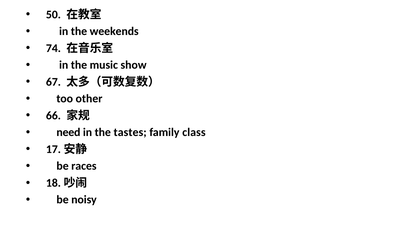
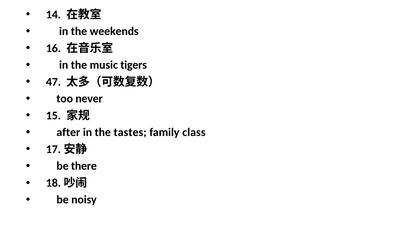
50: 50 -> 14 (53, 14)
74: 74 -> 16 (53, 48)
show: show -> tigers (134, 65)
67: 67 -> 47 (53, 82)
other: other -> never (89, 99)
66: 66 -> 15 (53, 115)
need: need -> after (68, 132)
races: races -> there (84, 166)
